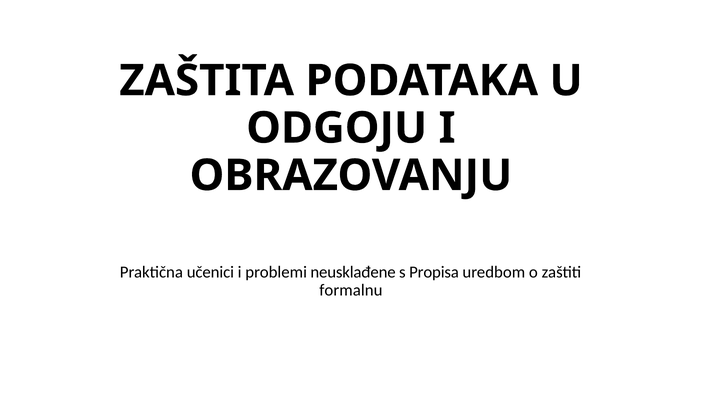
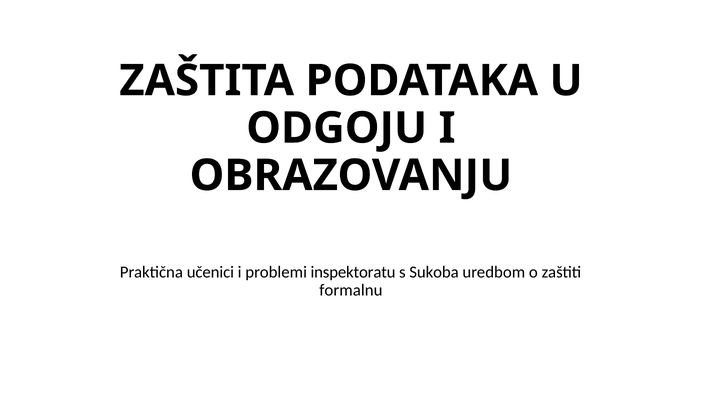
neusklađene: neusklađene -> inspektoratu (353, 272)
Propisa: Propisa -> Sukoba (434, 272)
